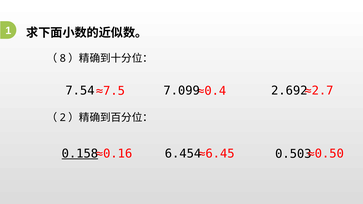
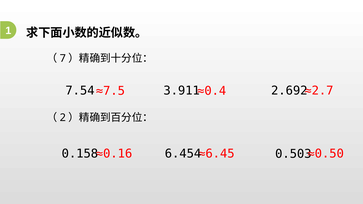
8: 8 -> 7 (63, 58)
7.099: 7.099 -> 3.911 (182, 91)
0.158 underline: present -> none (80, 154)
